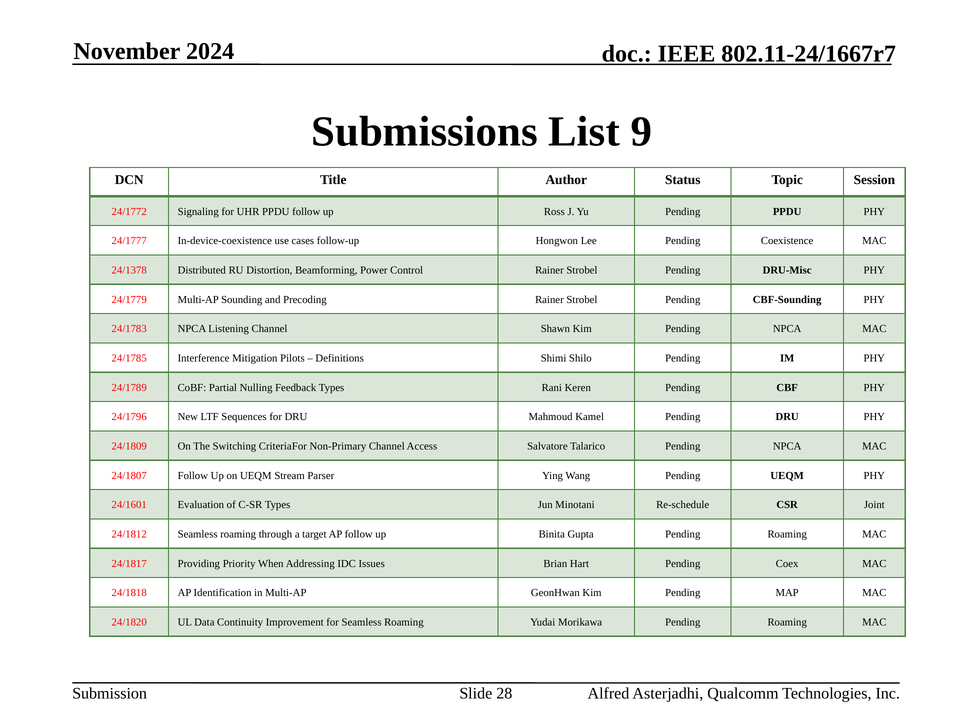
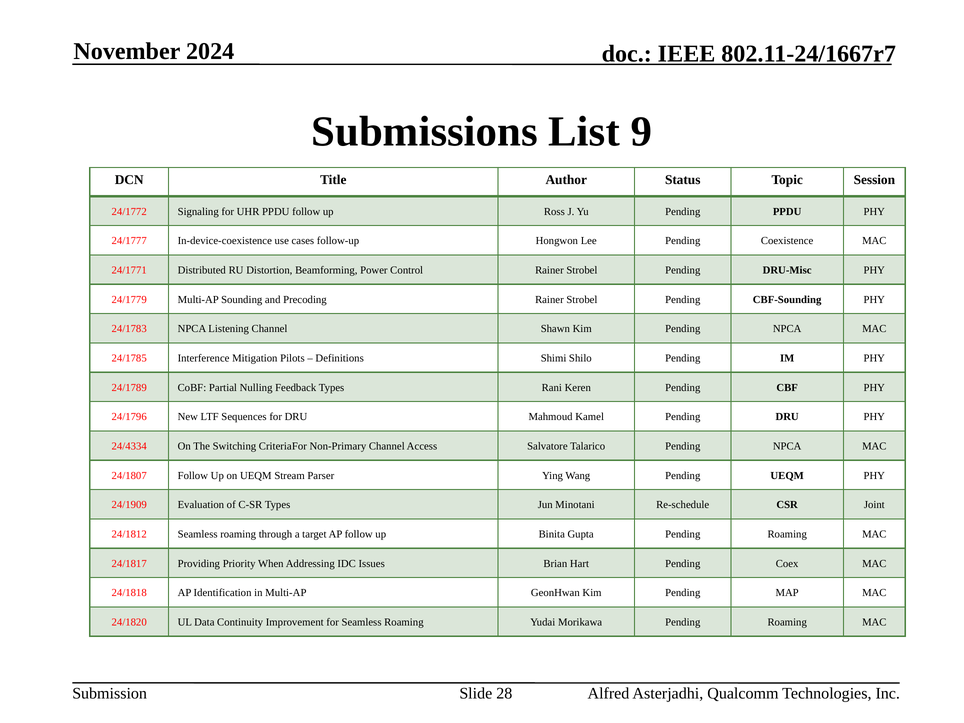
24/1378: 24/1378 -> 24/1771 (129, 270)
24/1809: 24/1809 -> 24/4334 (129, 446)
24/1601: 24/1601 -> 24/1909 (129, 505)
